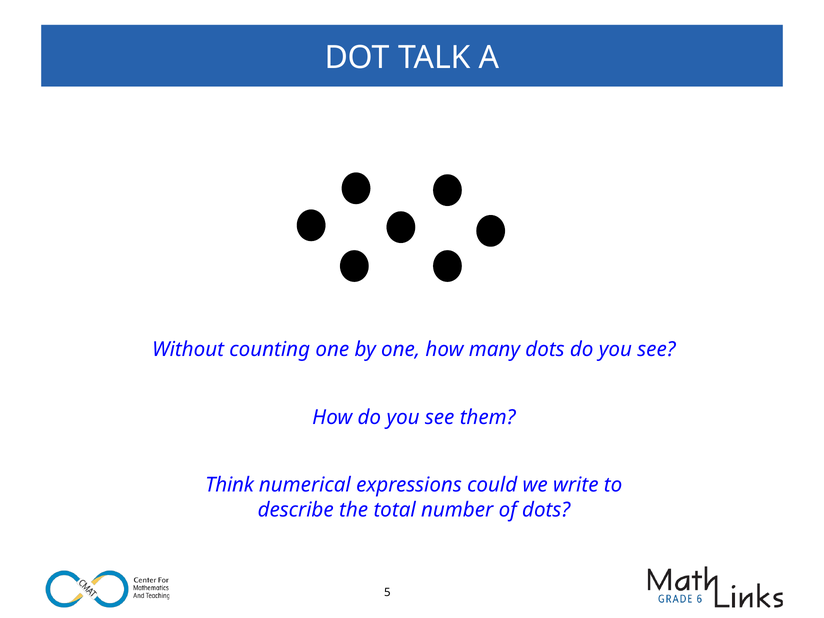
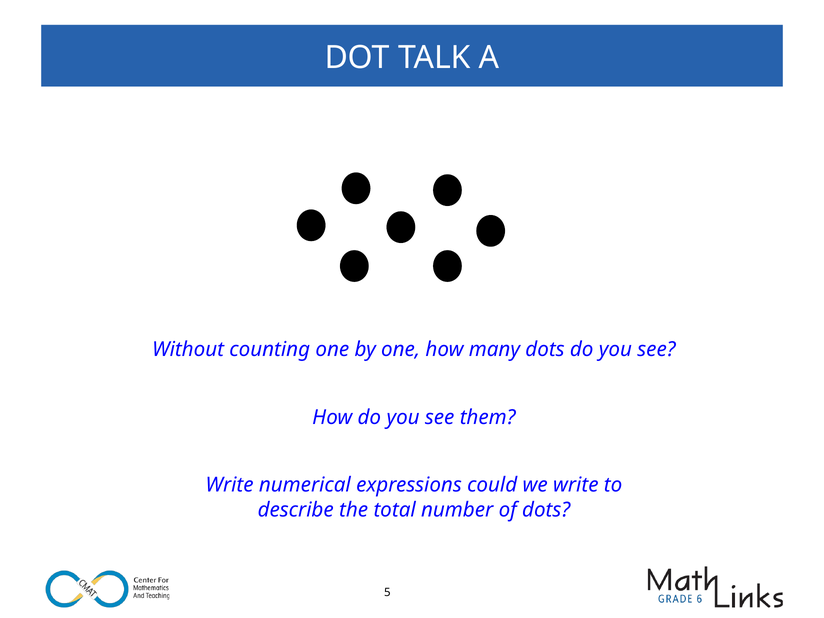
Think: Think -> Write (230, 485)
